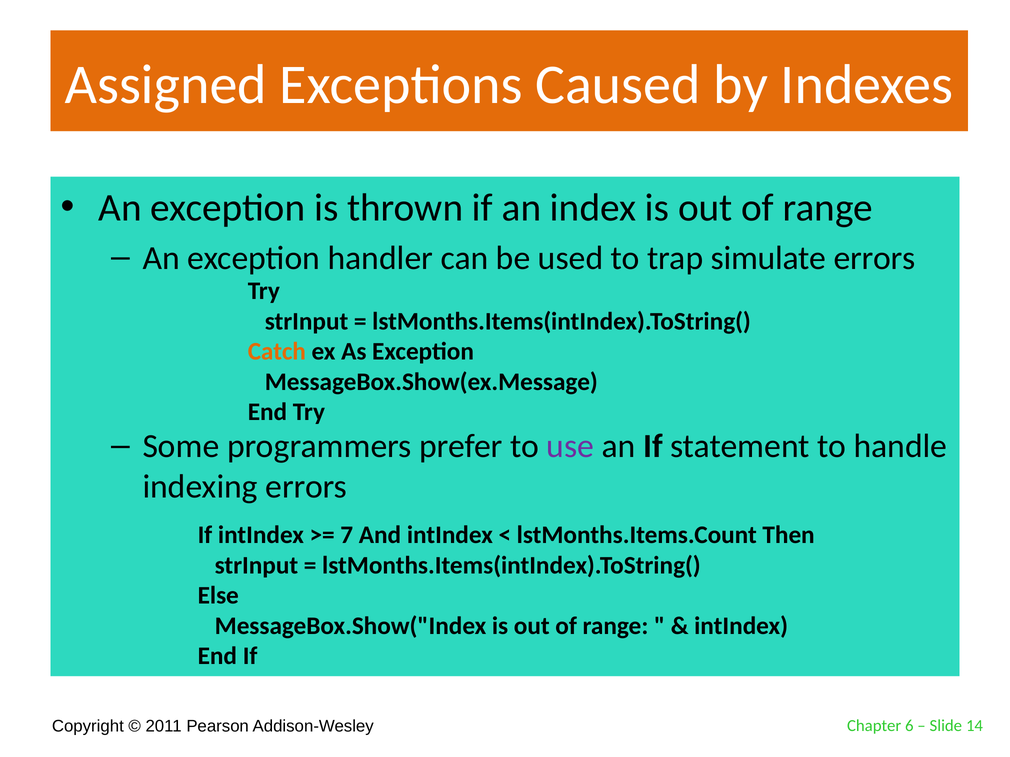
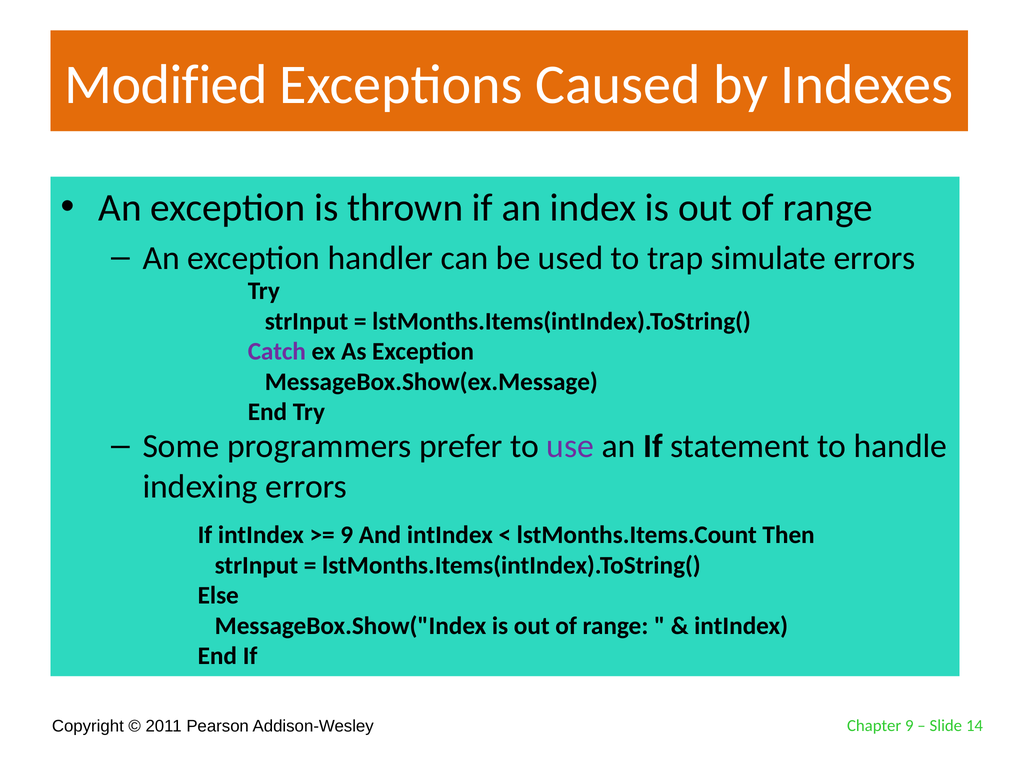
Assigned: Assigned -> Modified (166, 85)
Catch colour: orange -> purple (277, 352)
7: 7 -> 9 (347, 535)
Chapter 6: 6 -> 9 (909, 726)
